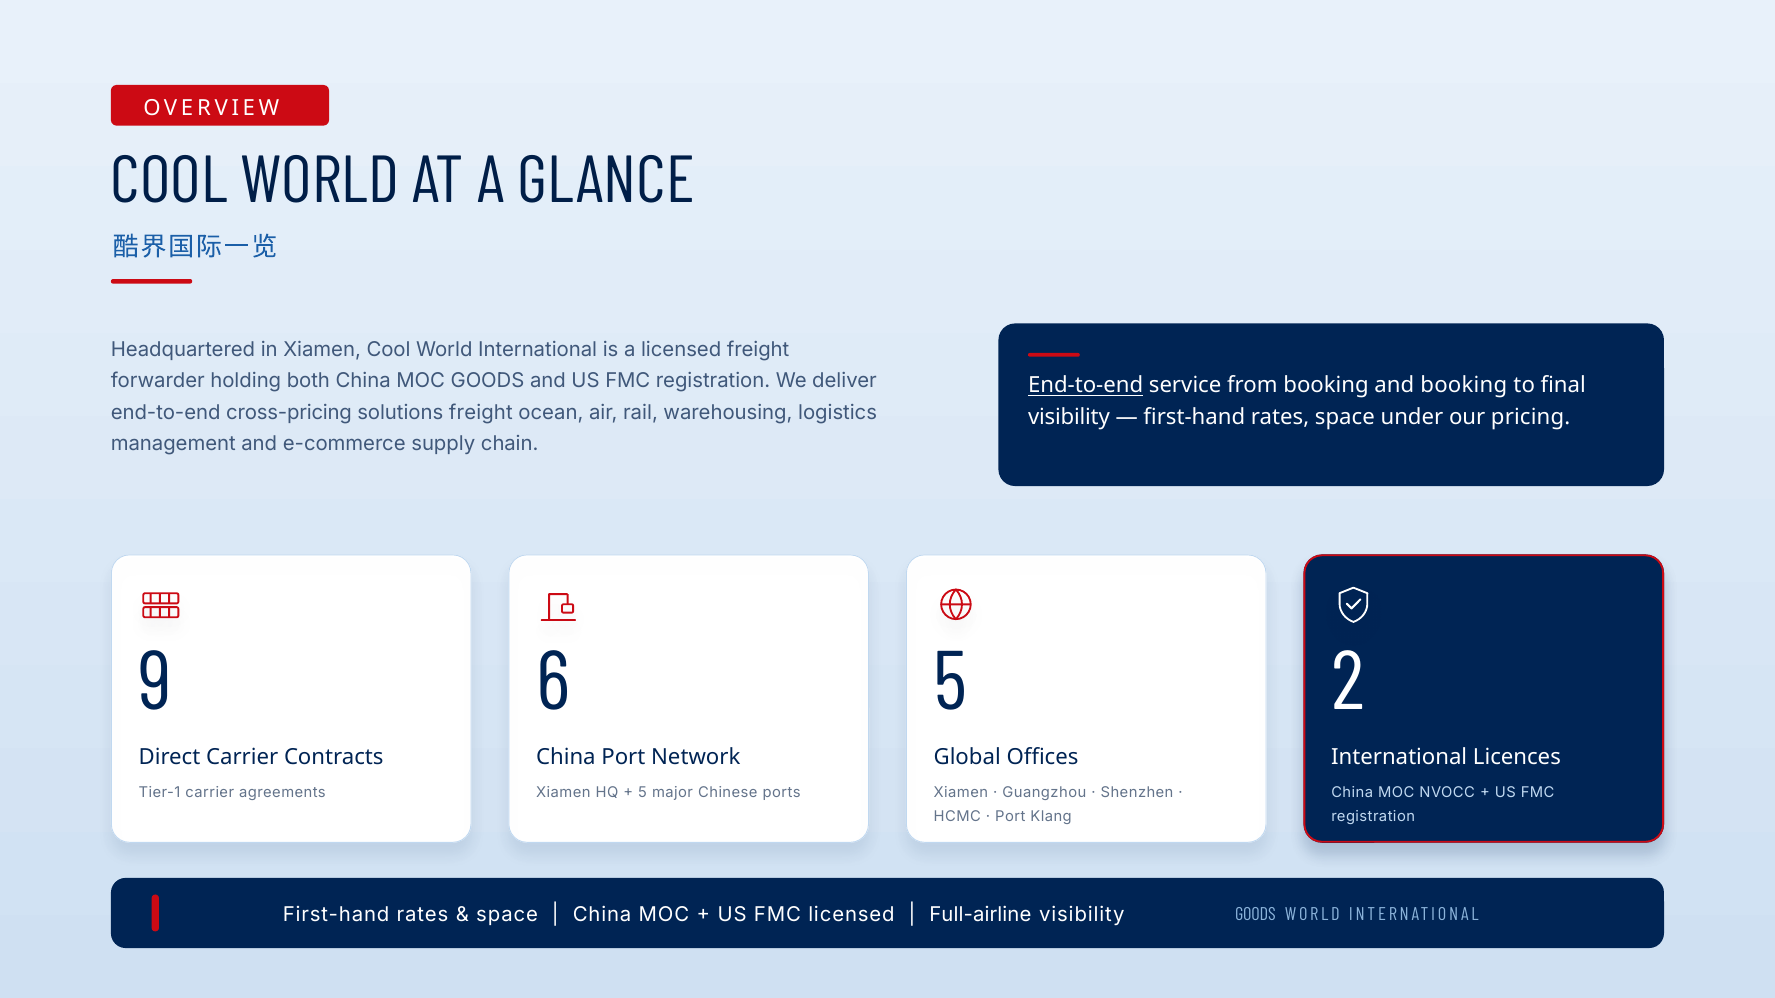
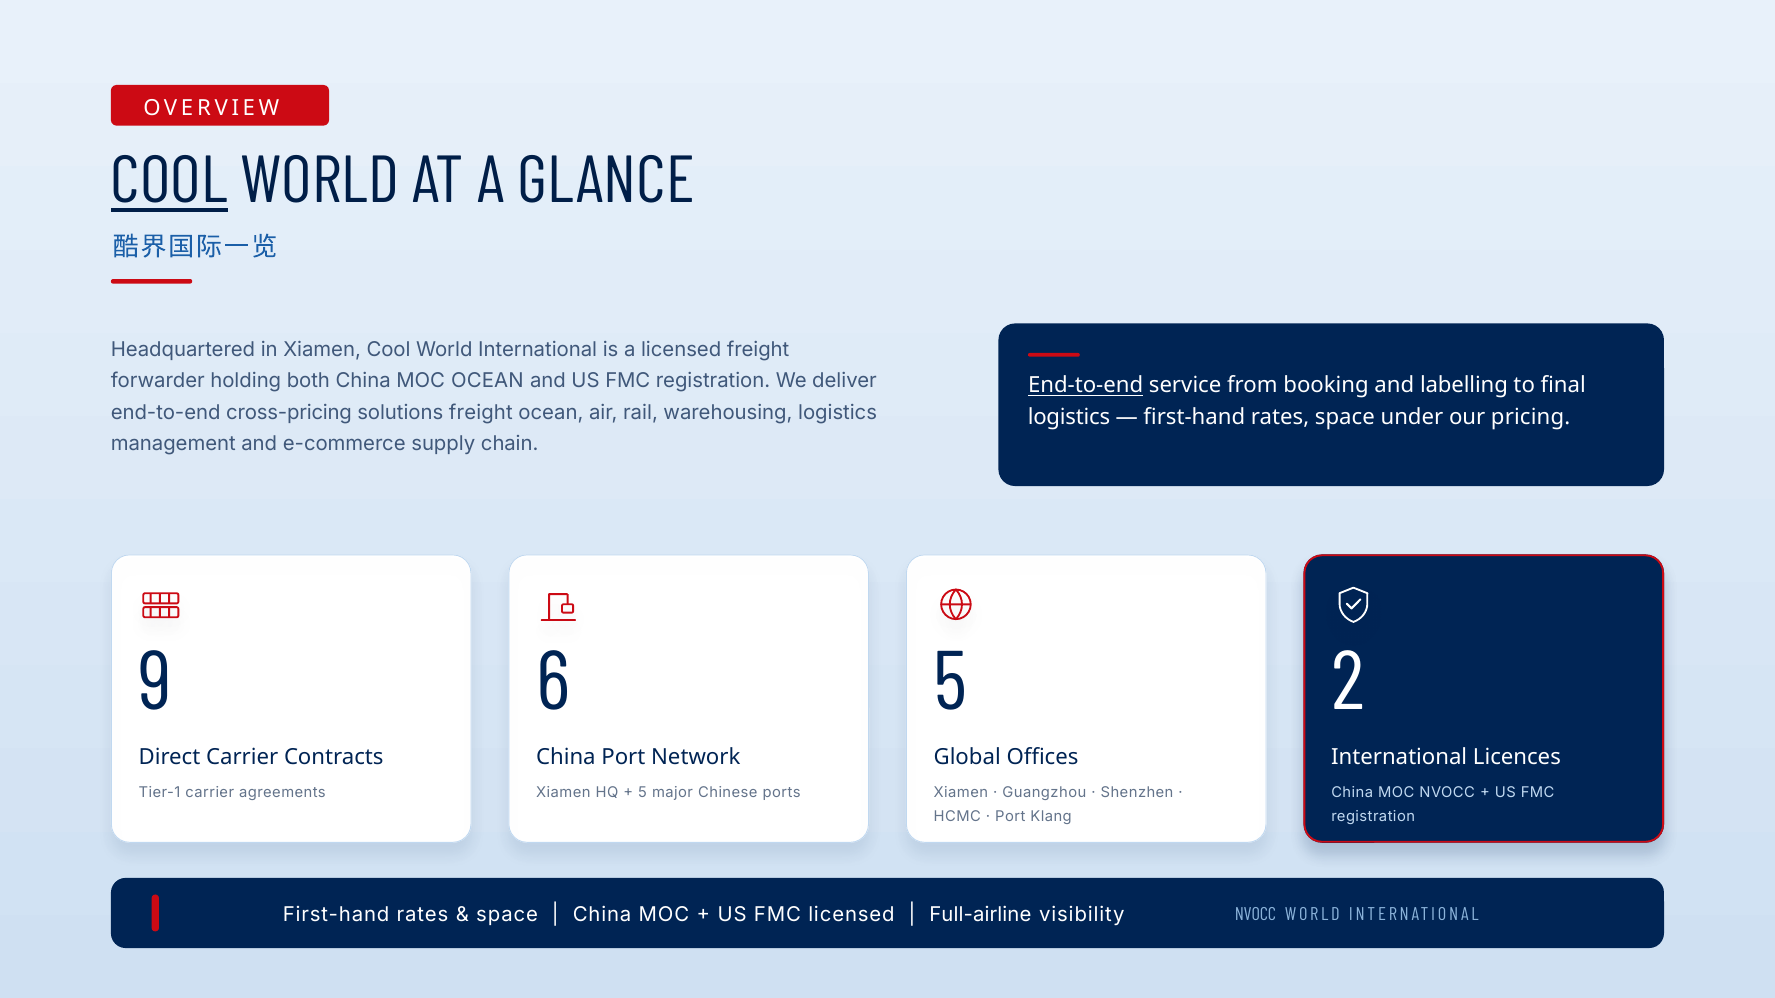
COOL underline: none -> present (169, 181)
MOC GOODS: GOODS -> OCEAN (487, 381)
and booking: booking -> labelling (1464, 386)
visibility: visibility -> logistics (1069, 417)
visibility GOODS: GOODS -> NVOCC (1255, 915)
